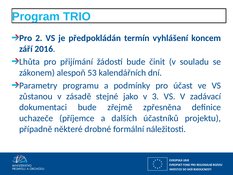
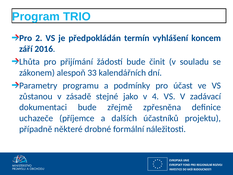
53: 53 -> 33 (92, 73)
3: 3 -> 4 (155, 96)
